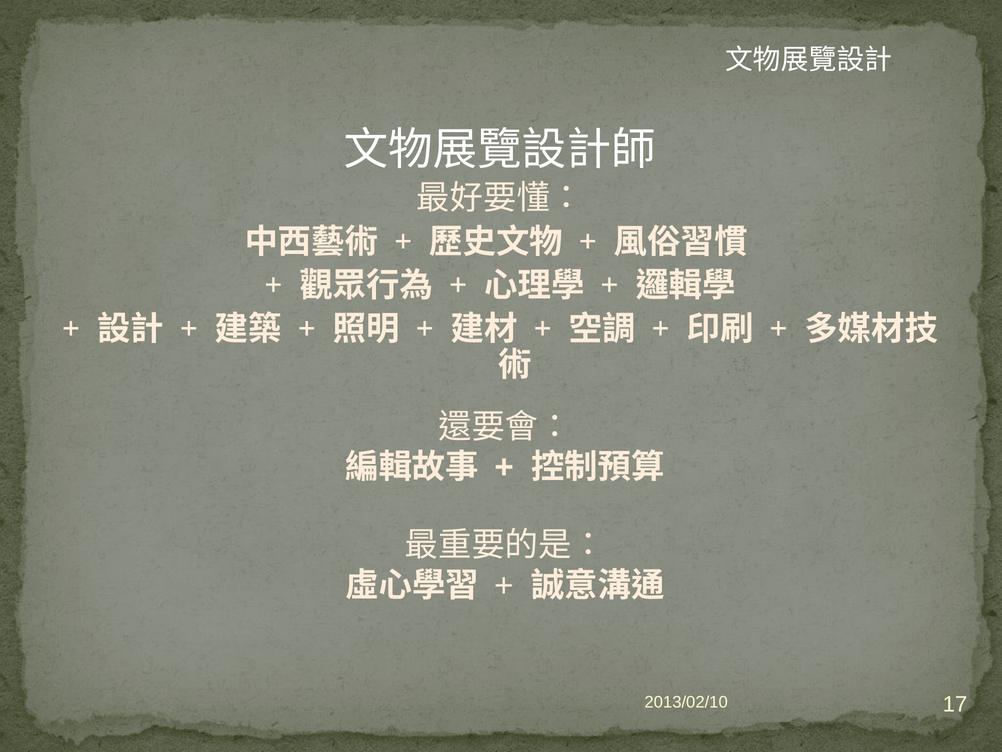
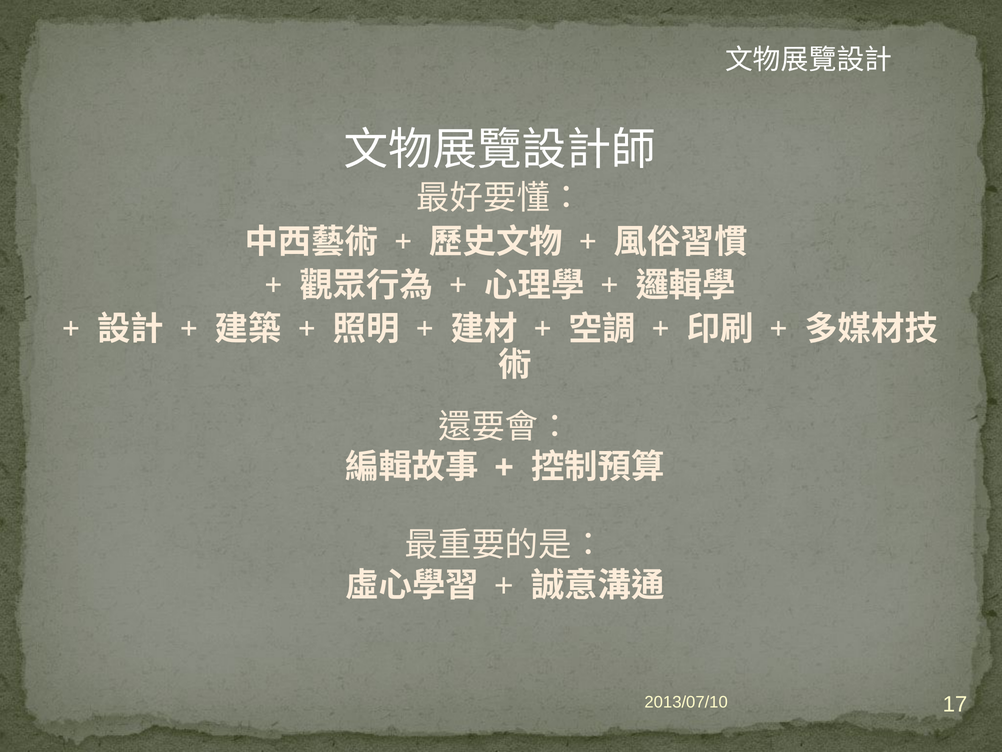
2013/02/10: 2013/02/10 -> 2013/07/10 (686, 702)
